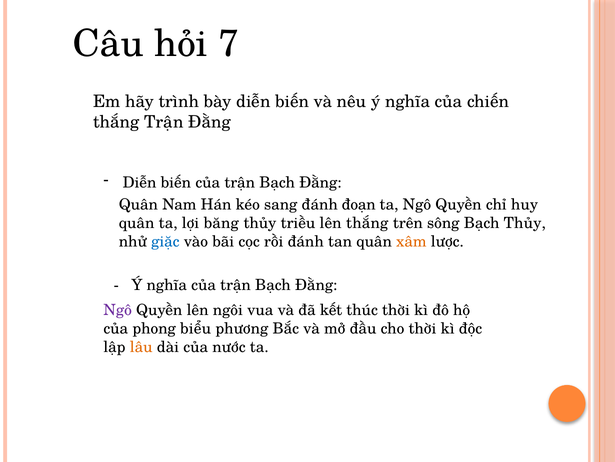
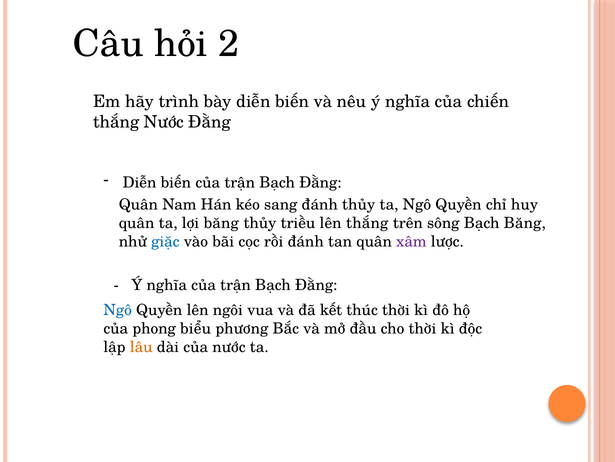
7: 7 -> 2 (229, 44)
thắng Trận: Trận -> Nước (164, 122)
đánh đoạn: đoạn -> thủy (359, 205)
Bạch Thủy: Thủy -> Băng (525, 223)
xâm colour: orange -> purple (411, 241)
Ngô colour: purple -> blue (118, 310)
